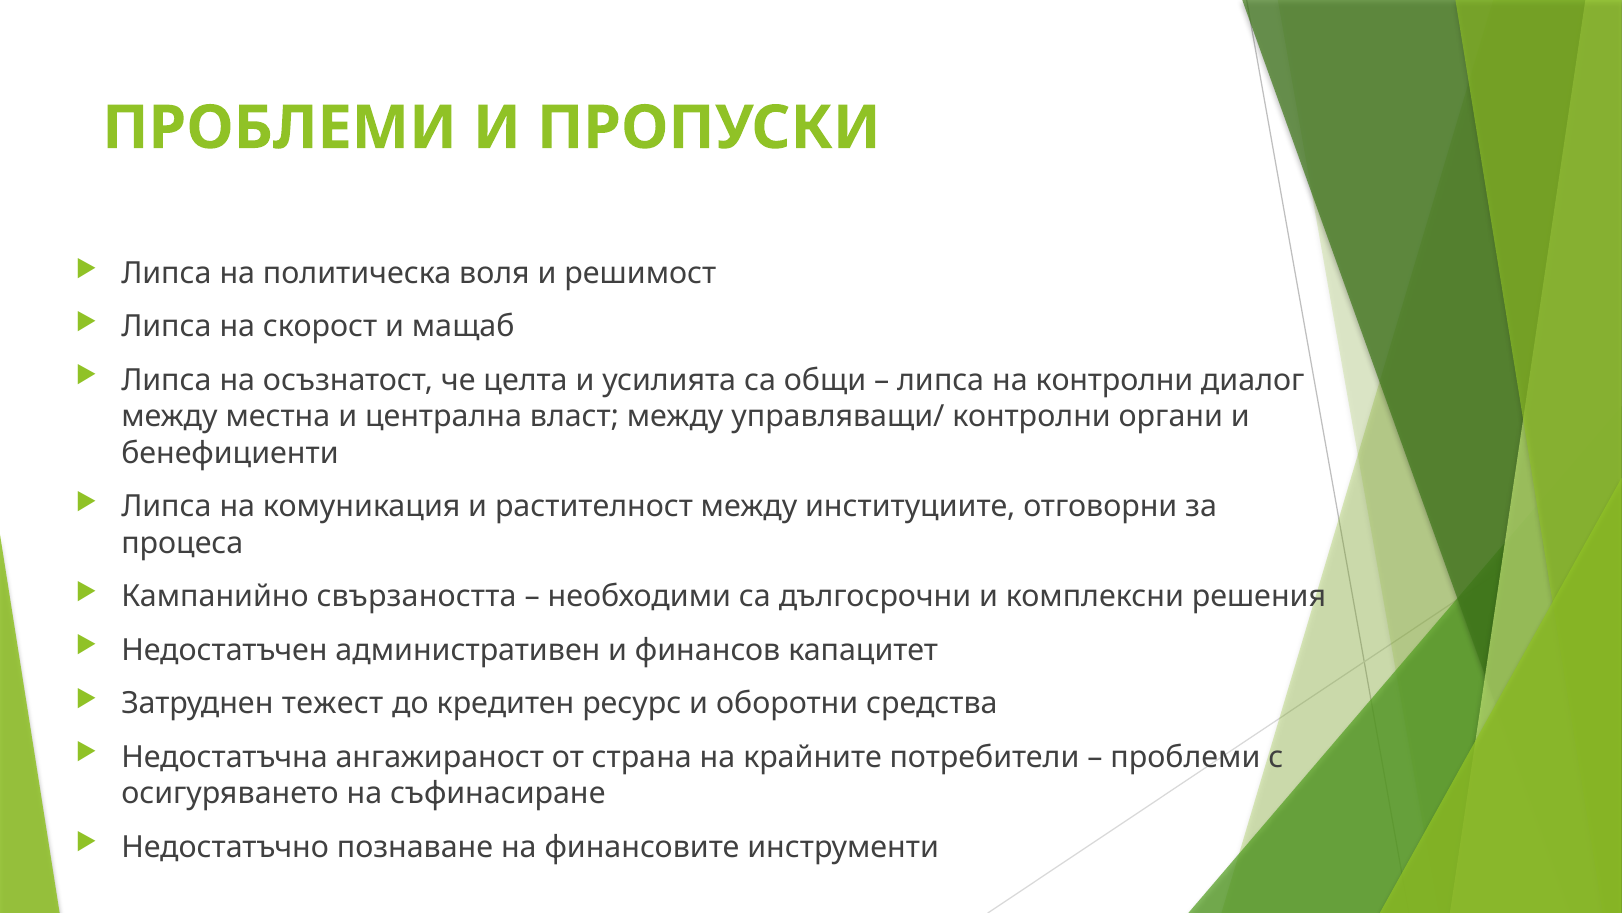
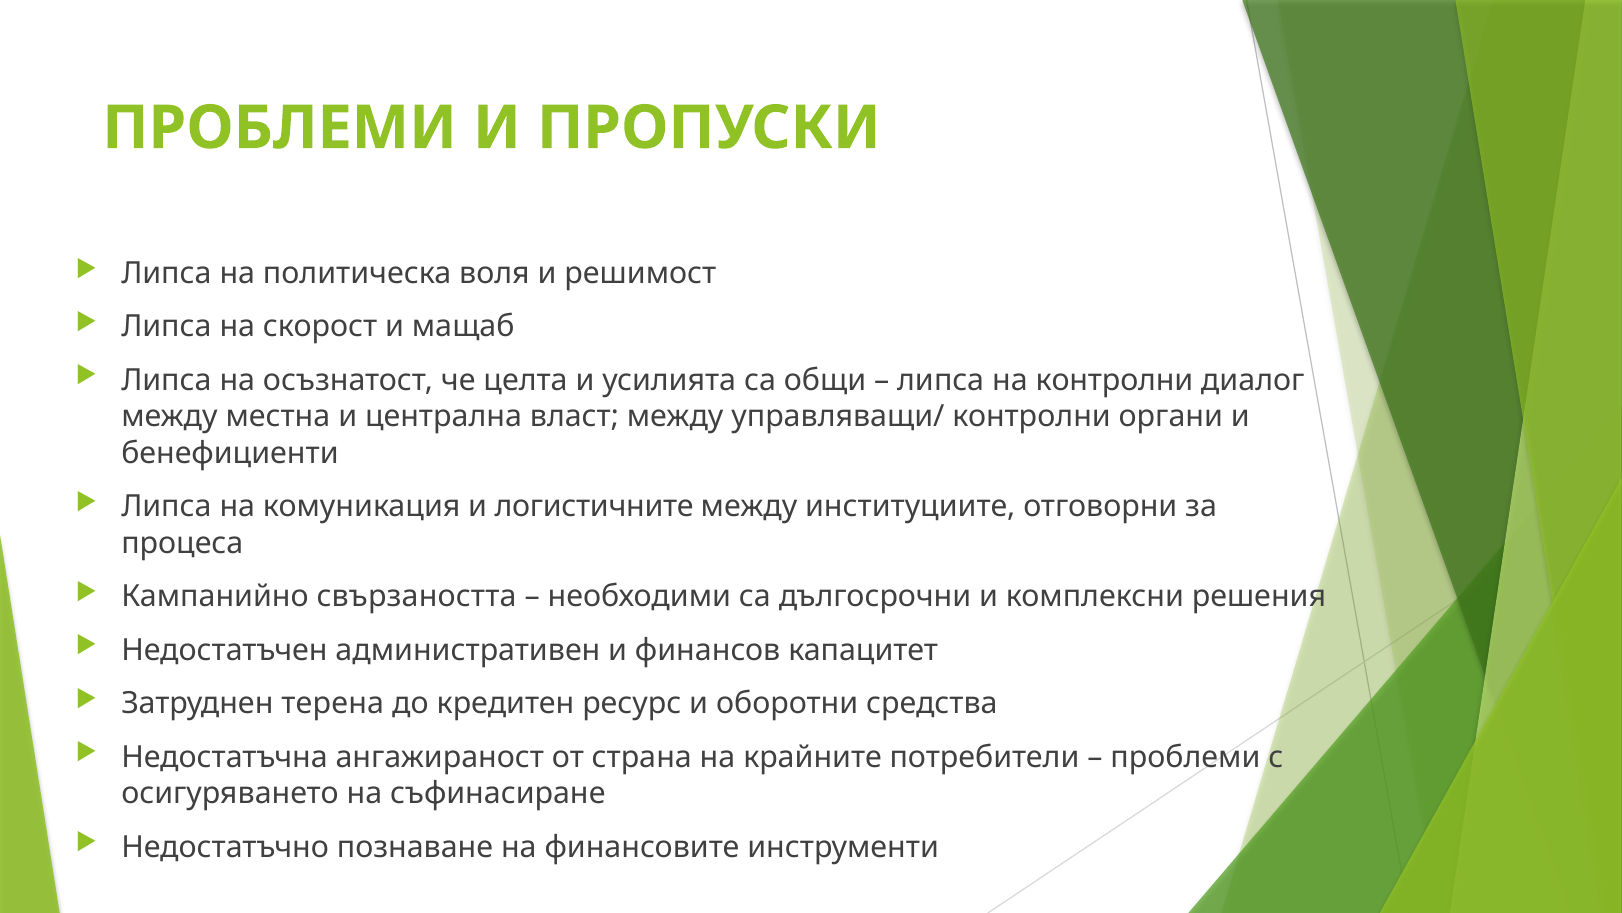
растителност: растителност -> логистичните (594, 506)
тежест: тежест -> терена (333, 703)
